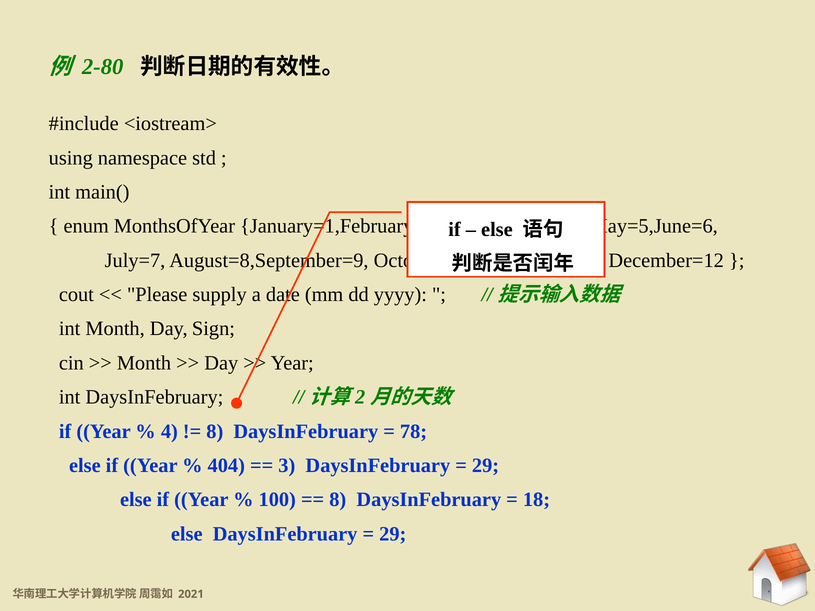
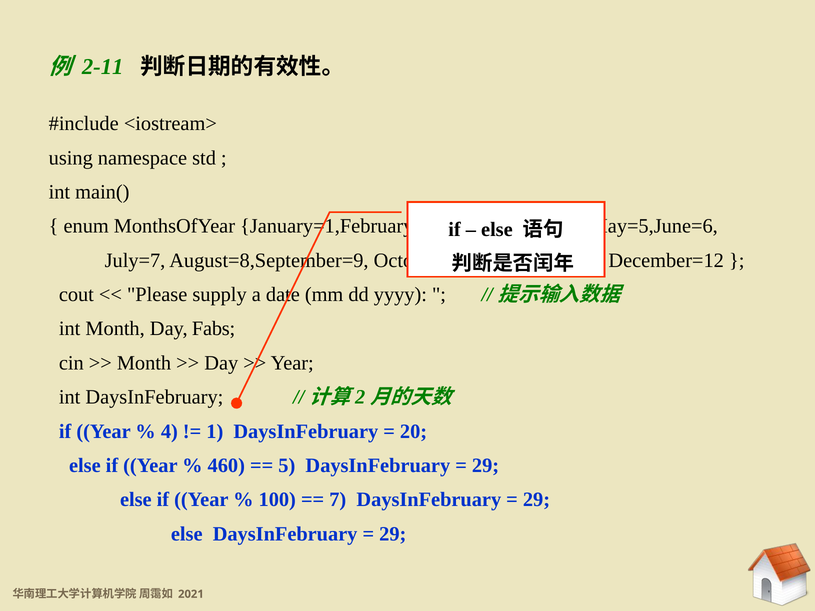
2-80: 2-80 -> 2-11 (103, 67)
Sign: Sign -> Fabs (214, 329)
8: 8 -> 1 (215, 432)
78: 78 -> 20 (414, 432)
404: 404 -> 460 (226, 466)
3: 3 -> 5 (287, 466)
8: 8 -> 7 (338, 500)
18: 18 -> 29 (536, 500)
